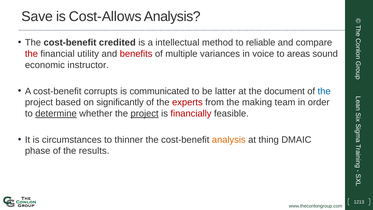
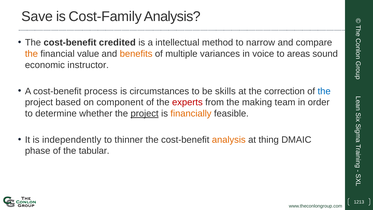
Cost-Allows: Cost-Allows -> Cost-Family (105, 17)
reliable: reliable -> narrow (261, 43)
the colour: red -> orange (31, 54)
utility: utility -> value (88, 54)
benefits colour: red -> orange (136, 54)
corrupts: corrupts -> process (101, 91)
communicated: communicated -> circumstances (159, 91)
latter: latter -> skills (225, 91)
document: document -> correction (285, 91)
significantly: significantly -> component (120, 102)
determine underline: present -> none (56, 113)
financially colour: red -> orange (191, 113)
circumstances: circumstances -> independently (72, 140)
results: results -> tabular (94, 151)
